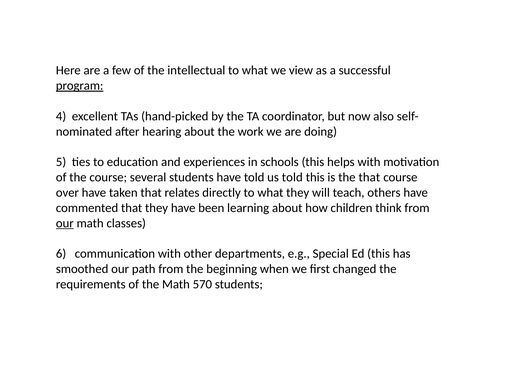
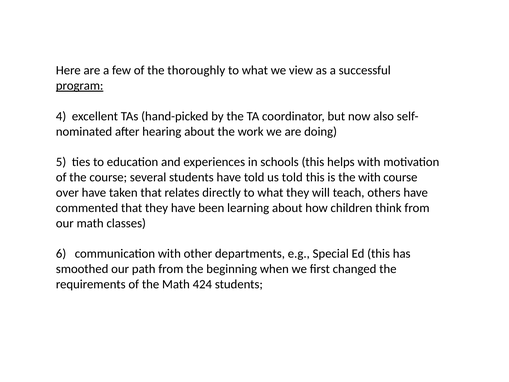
intellectual: intellectual -> thoroughly (196, 70)
the that: that -> with (369, 177)
our underline: present -> none (65, 223)
570: 570 -> 424 (202, 284)
